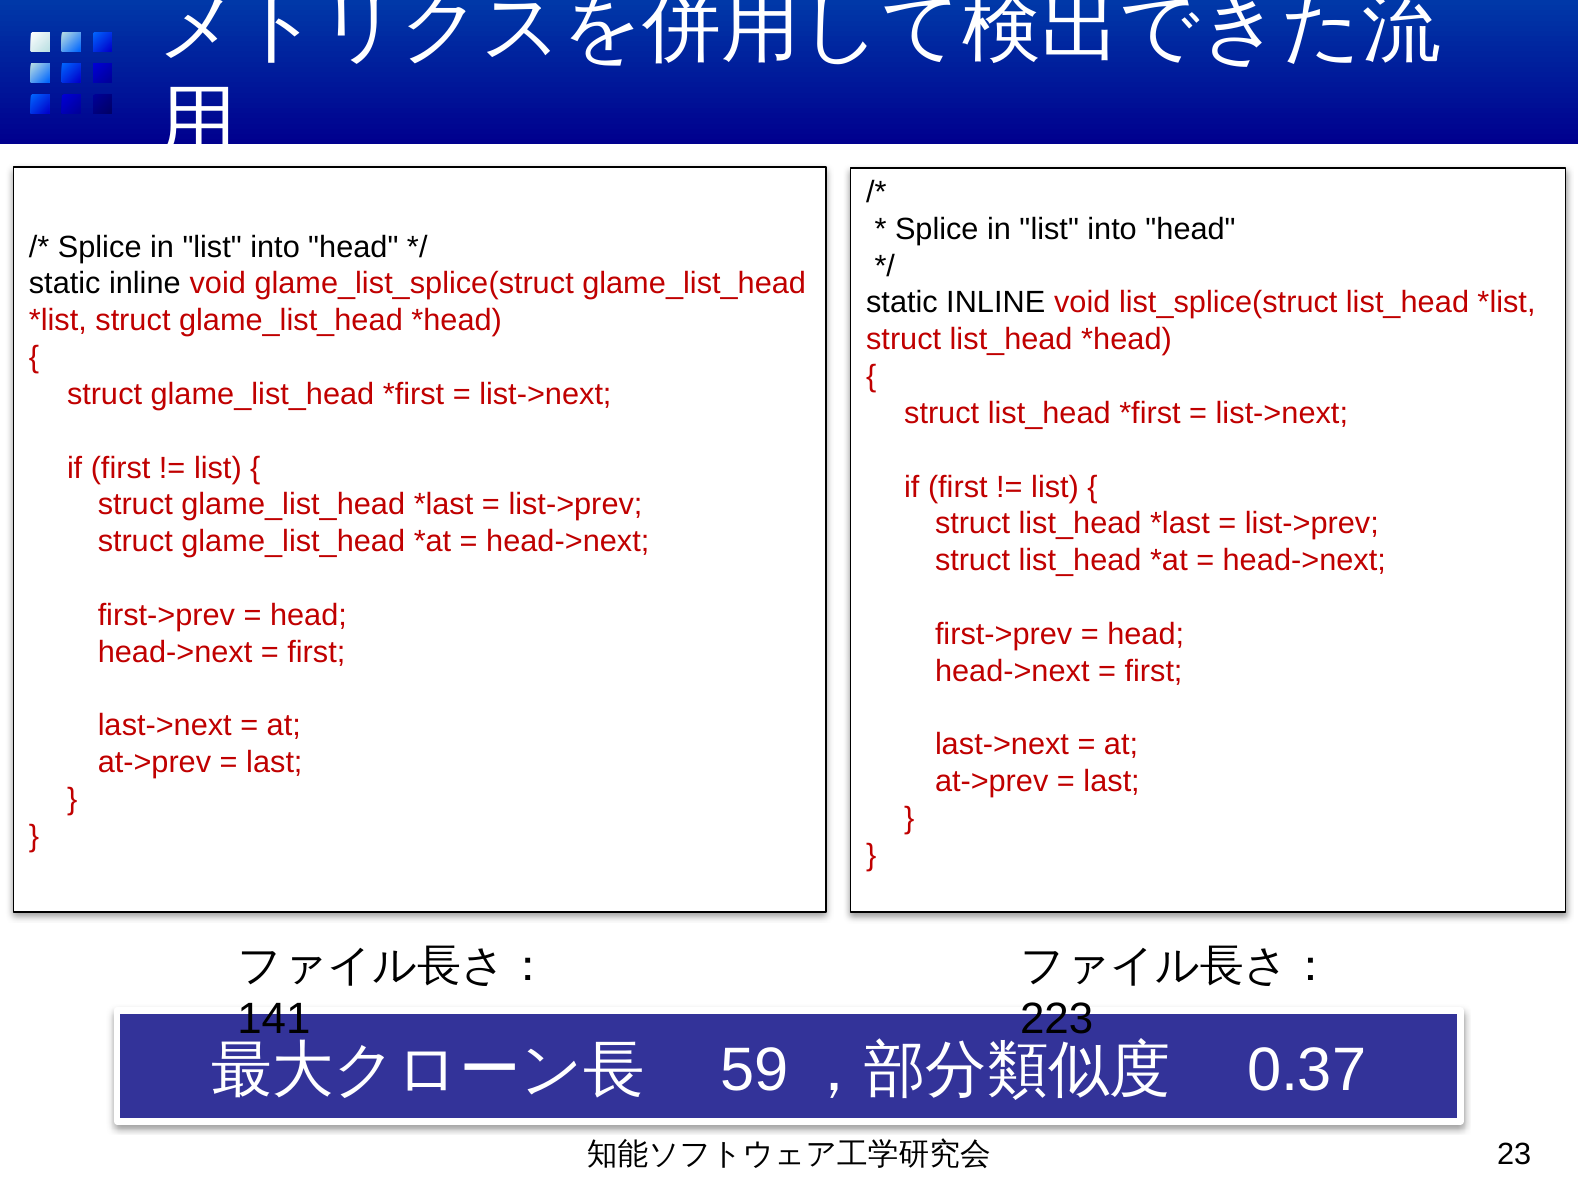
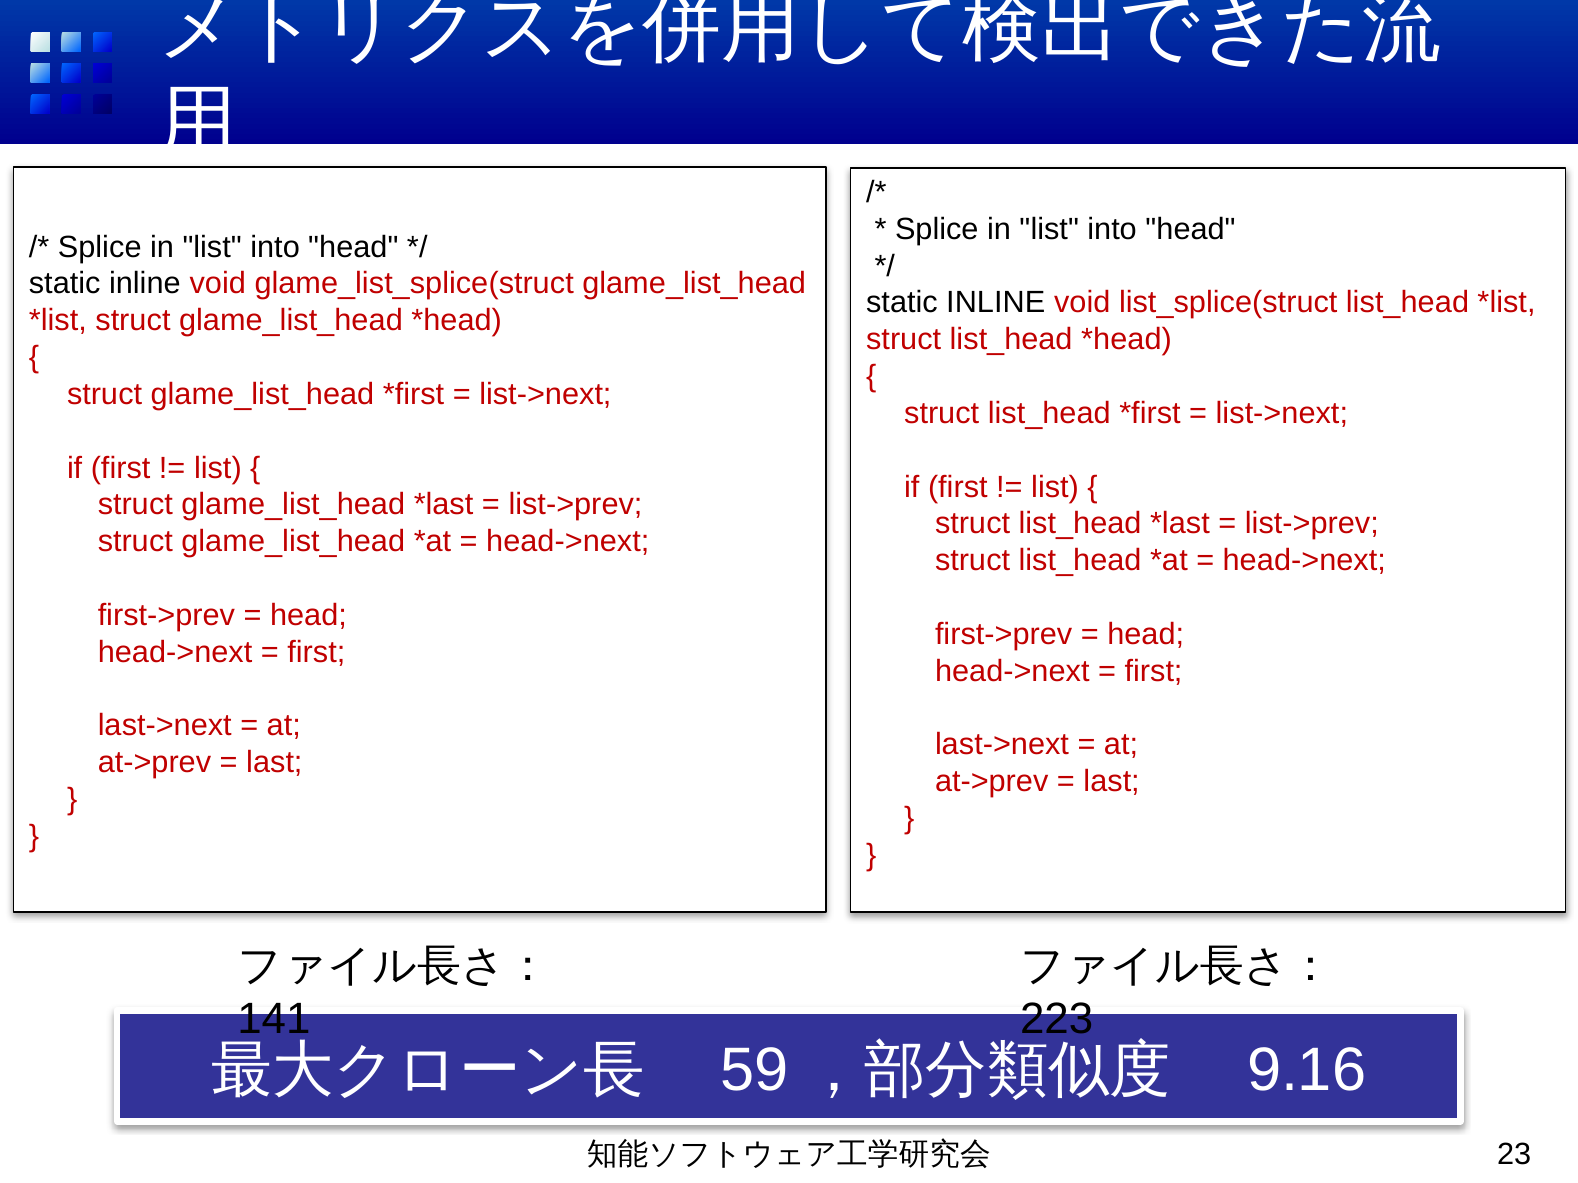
0.37: 0.37 -> 9.16 (1307, 1071)
